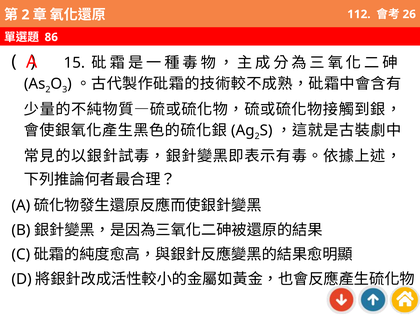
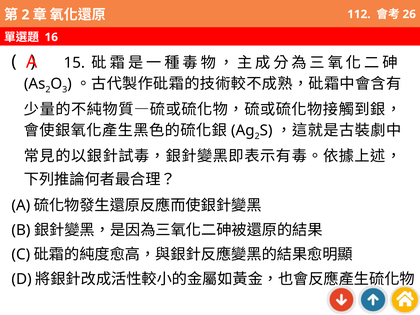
86: 86 -> 16 (51, 37)
